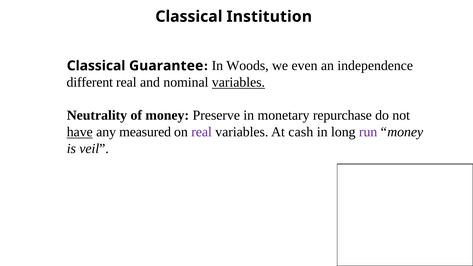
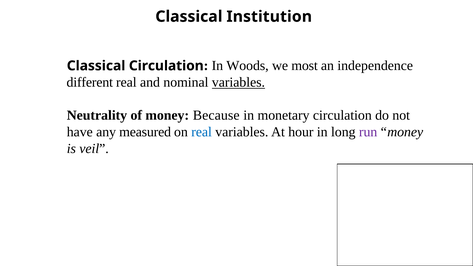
Classical Guarantee: Guarantee -> Circulation (166, 66)
even: even -> most (305, 66)
Preserve: Preserve -> Because (216, 115)
monetary repurchase: repurchase -> circulation (342, 115)
have underline: present -> none (80, 132)
real colour: purple -> blue (202, 132)
cash: cash -> hour (301, 132)
